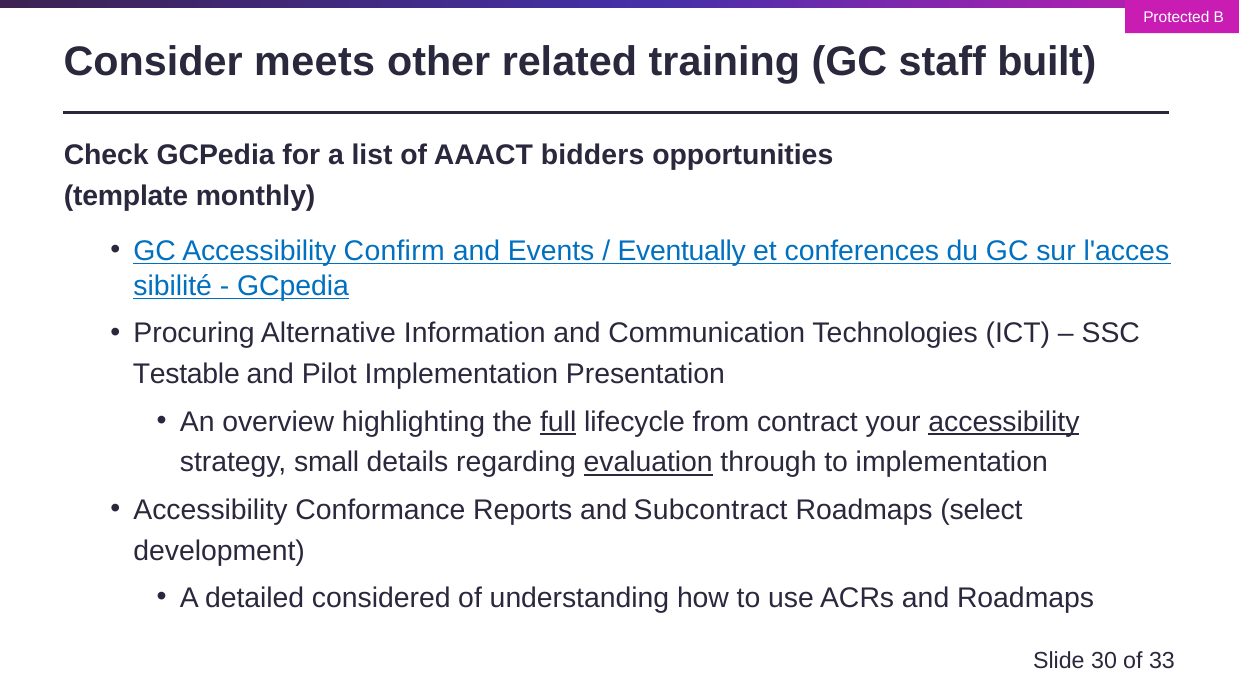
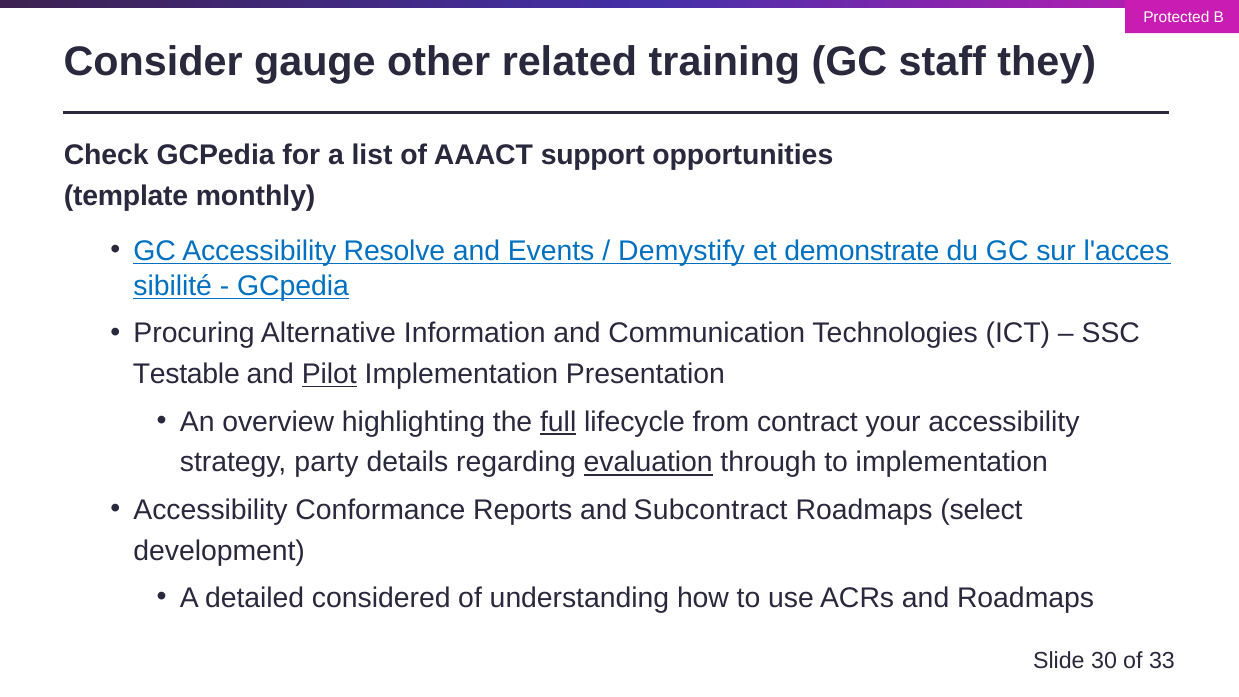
meets: meets -> gauge (315, 62)
built: built -> they (1047, 62)
bidders: bidders -> support (593, 155)
Confirm: Confirm -> Resolve (394, 251)
Eventually: Eventually -> Demystify (681, 251)
conferences: conferences -> demonstrate (862, 251)
Pilot underline: none -> present (329, 374)
accessibility underline: present -> none (1004, 422)
small: small -> party (326, 462)
